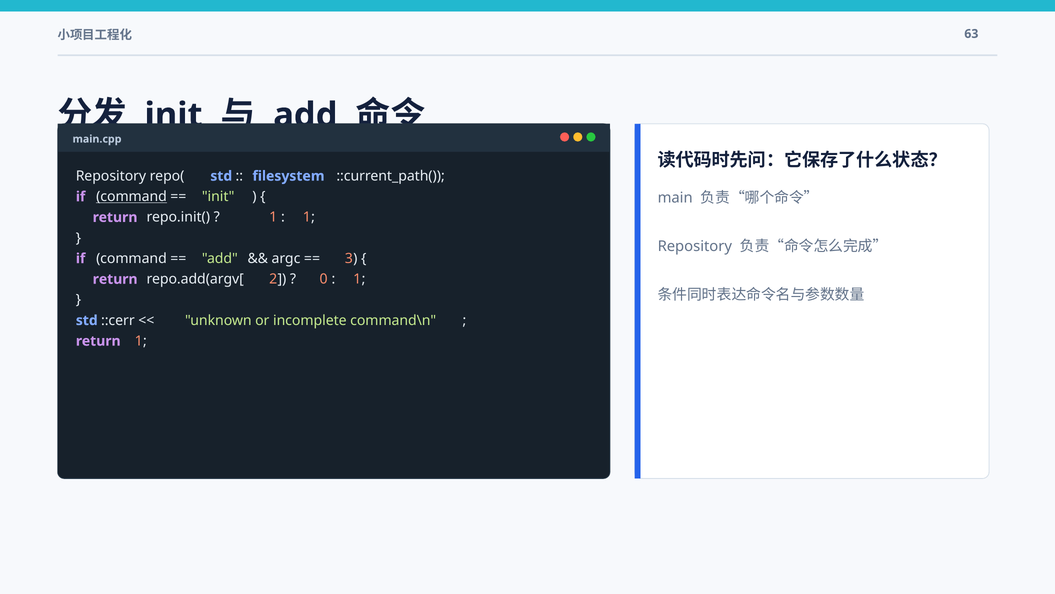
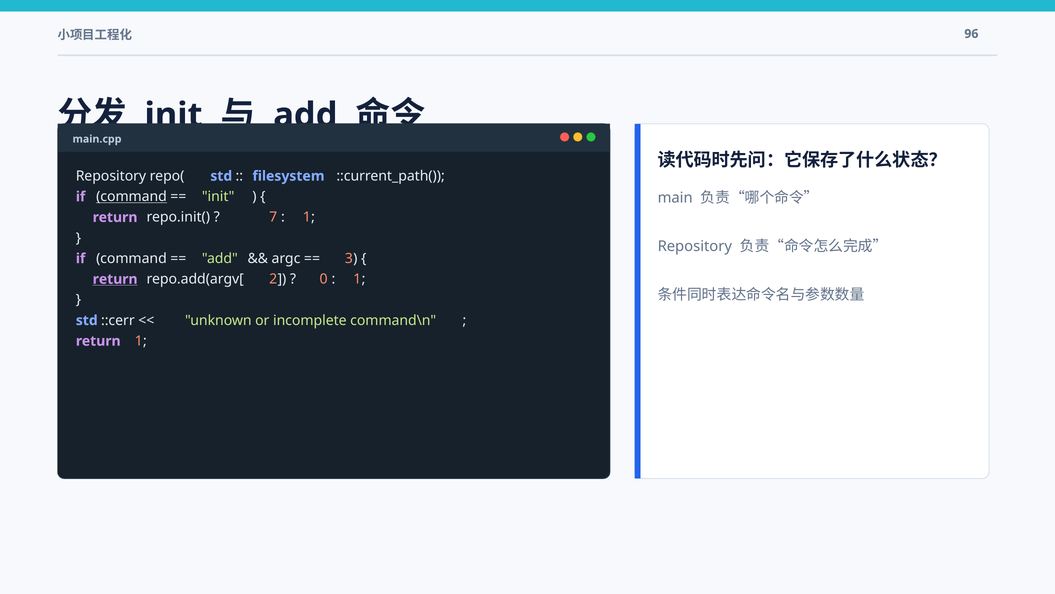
63: 63 -> 96 (971, 34)
1: 1 -> 7 (273, 217)
return underline: none -> present (115, 279)
